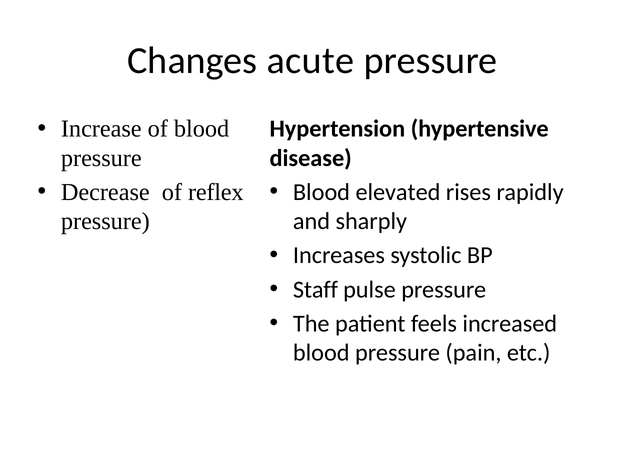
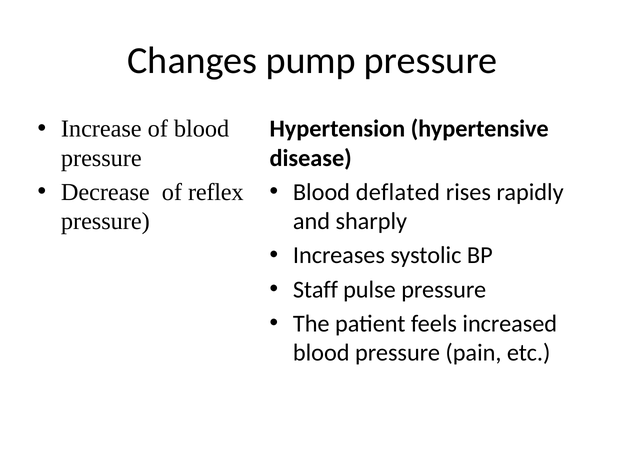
acute: acute -> pump (311, 61)
elevated: elevated -> deflated (398, 192)
